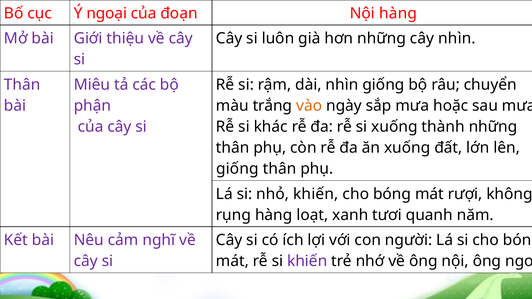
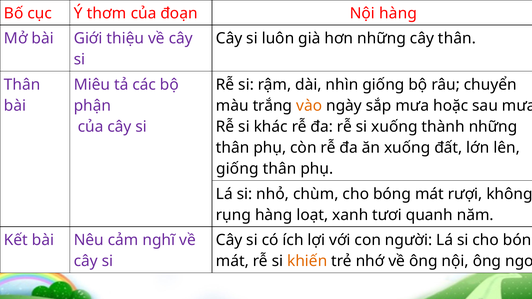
Ý ngoại: ngoại -> thơm (107, 13)
cây nhìn: nhìn -> thân (457, 39)
nhỏ khiến: khiến -> chùm (316, 194)
khiến colour: purple -> orange (307, 261)
